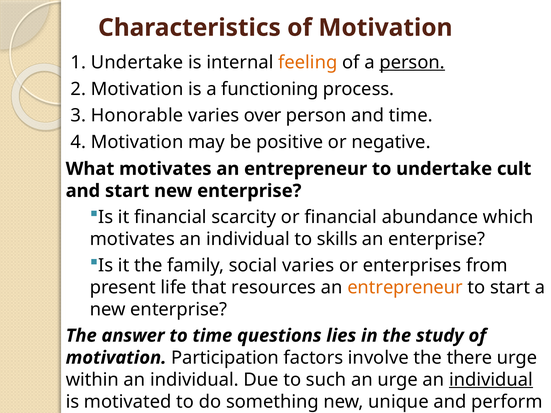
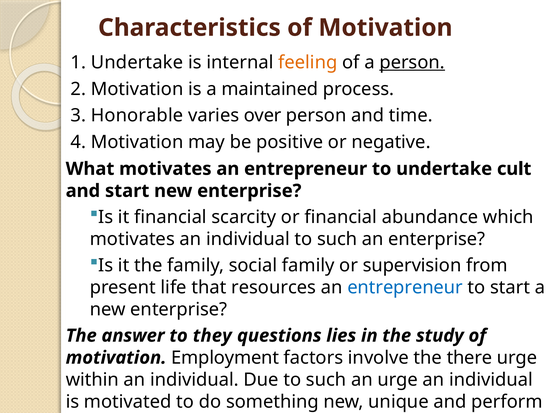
functioning: functioning -> maintained (270, 89)
individual to skills: skills -> such (337, 239)
social varies: varies -> family (308, 266)
enterprises: enterprises -> supervision (412, 266)
entrepreneur colour: orange -> blue (405, 288)
to time: time -> they (212, 336)
Participation: Participation -> Employment (225, 358)
individual underline: present -> none (491, 380)
